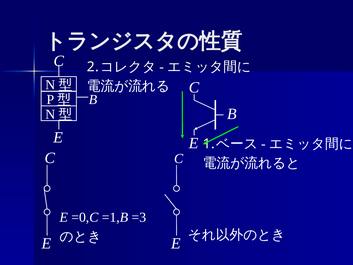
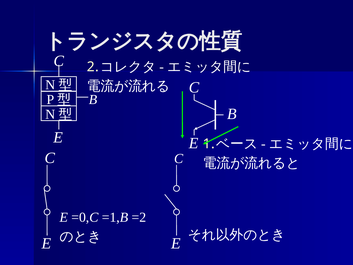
=3: =3 -> =2 (139, 217)
